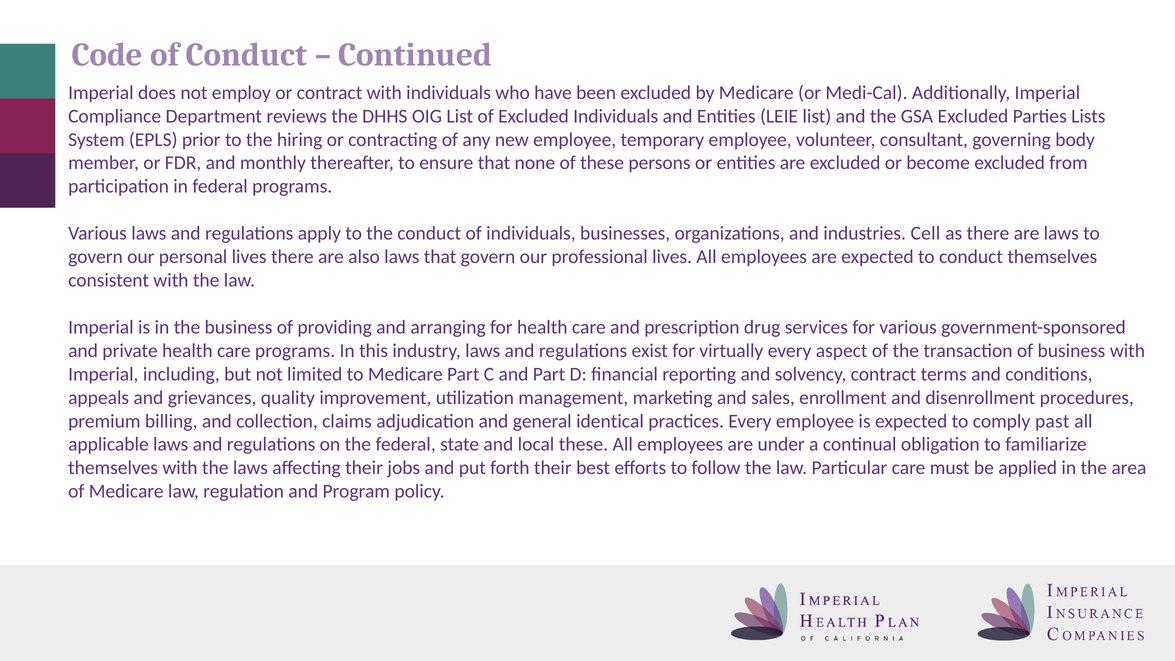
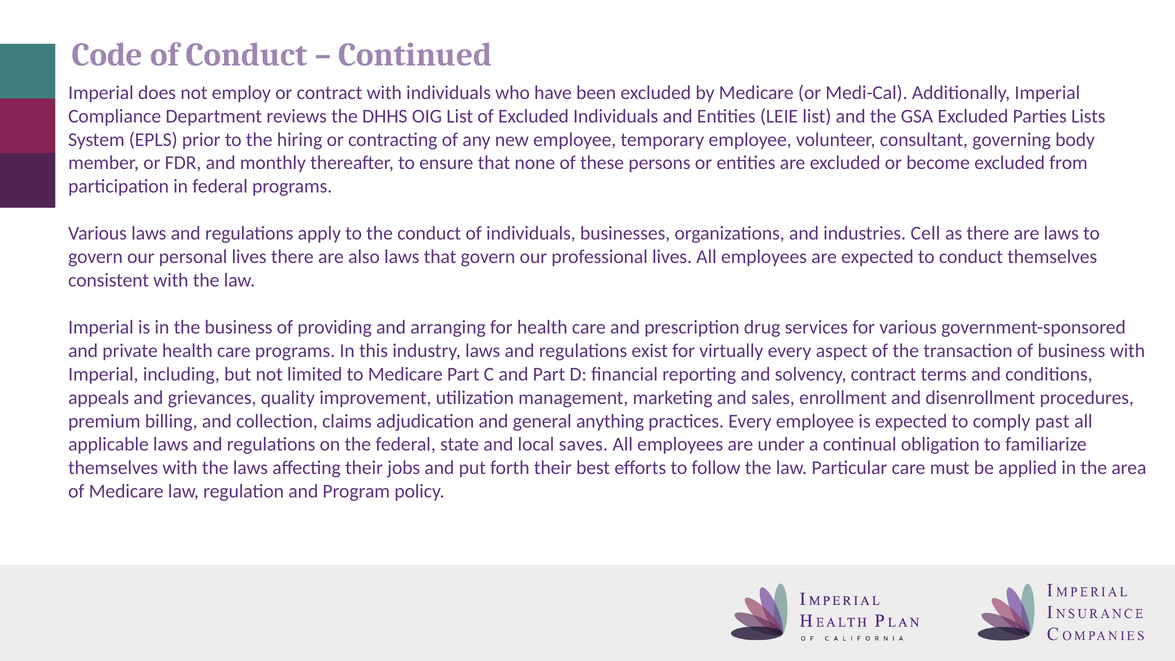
identical: identical -> anything (610, 421)
local these: these -> saves (583, 444)
